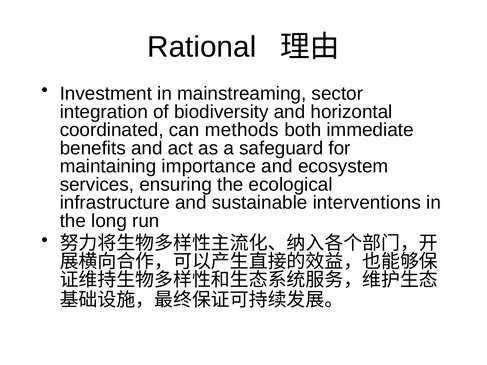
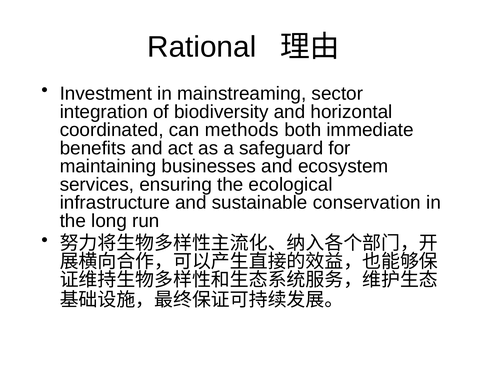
importance: importance -> businesses (209, 166)
interventions: interventions -> conservation (367, 203)
